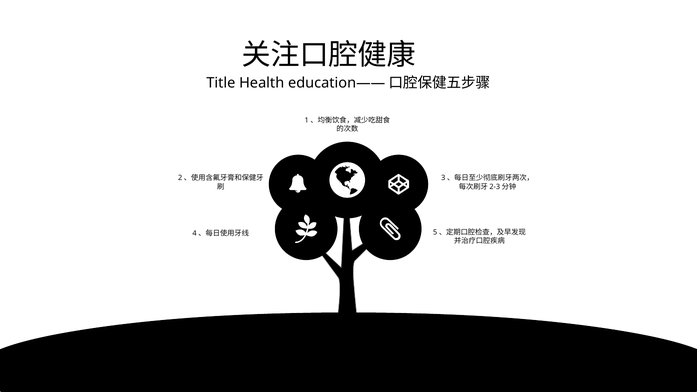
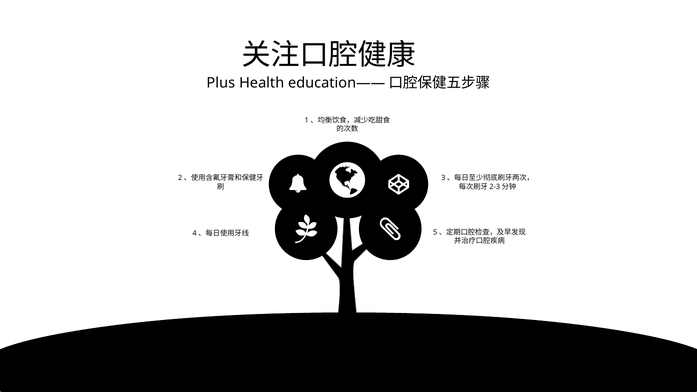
Title: Title -> Plus (221, 83)
